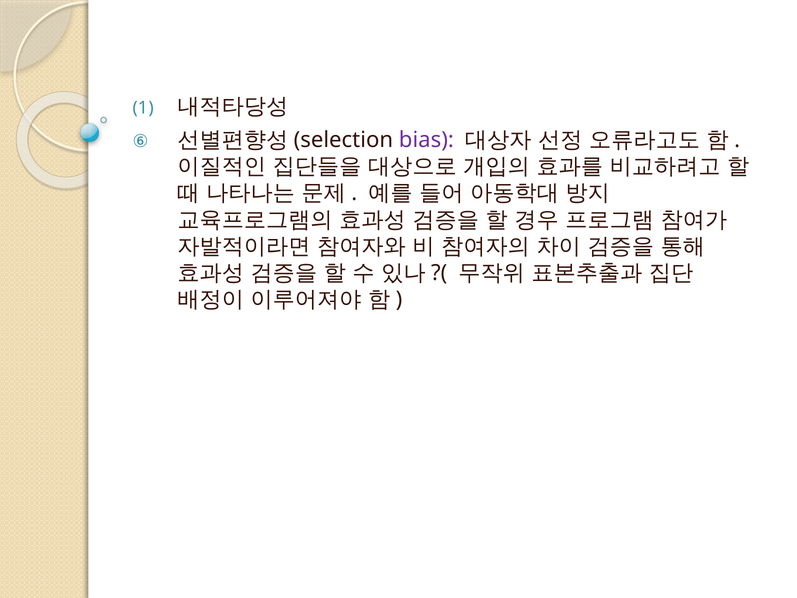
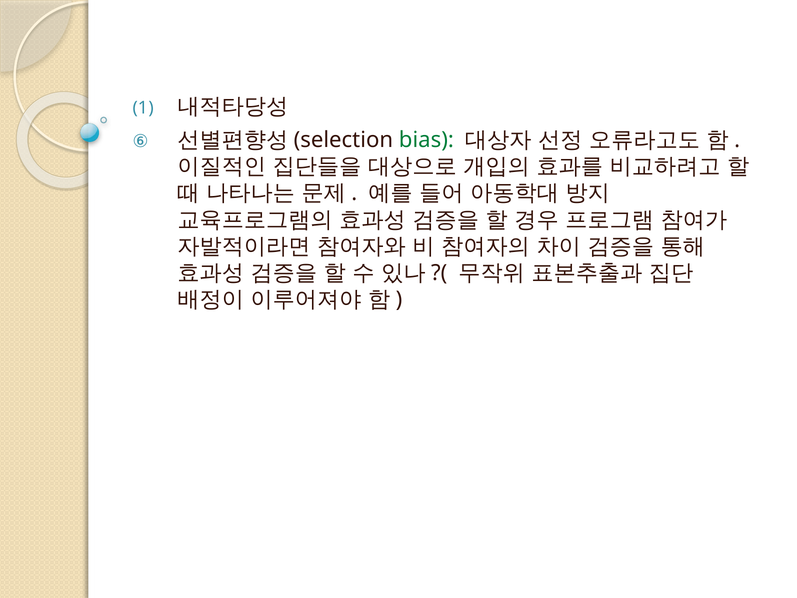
bias colour: purple -> green (426, 140)
